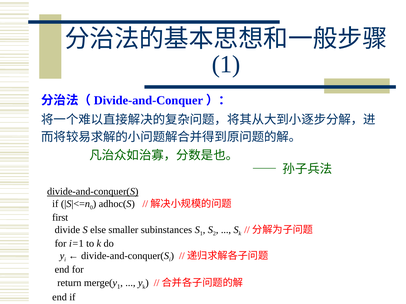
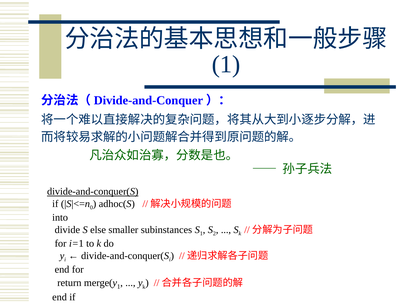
first: first -> into (60, 218)
